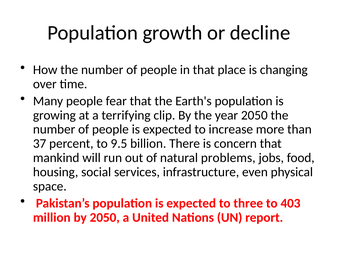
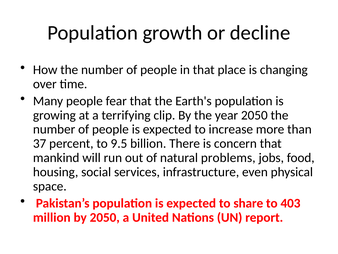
three: three -> share (248, 203)
